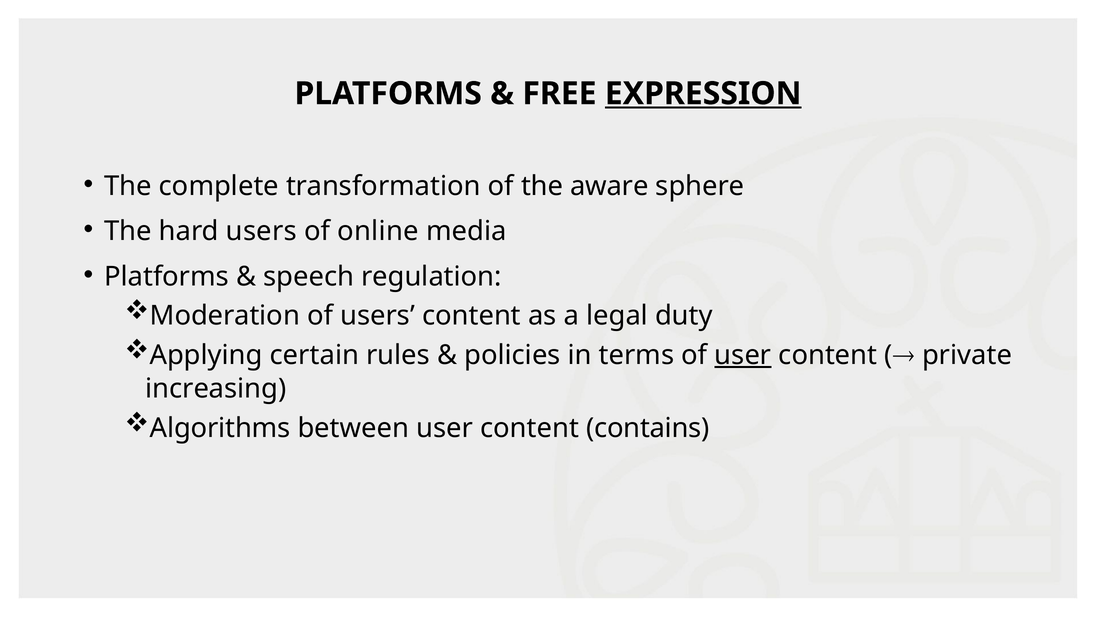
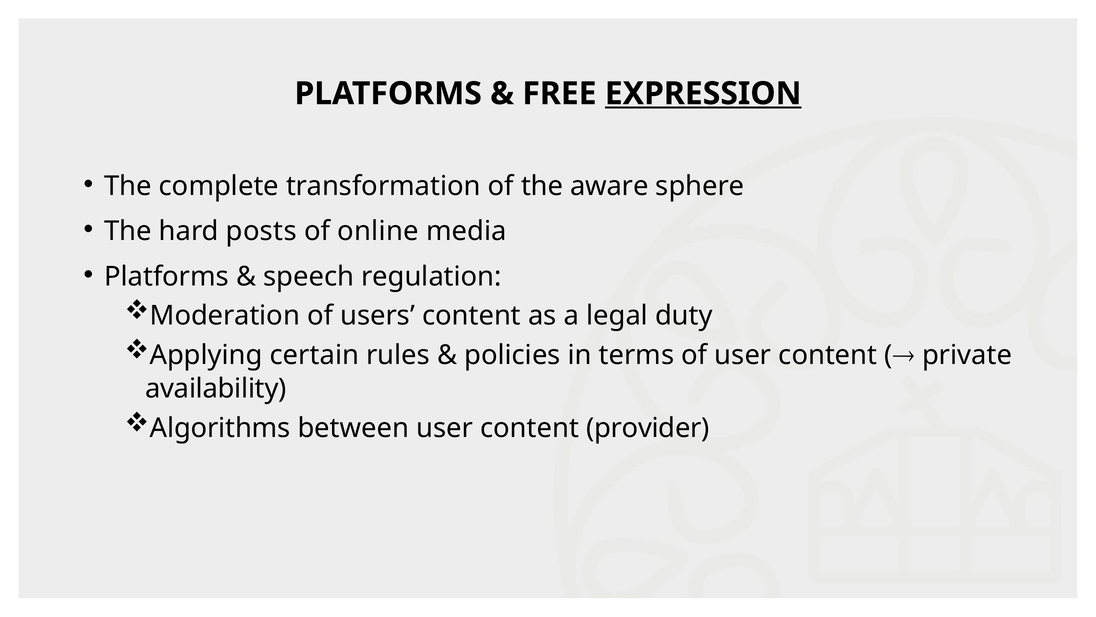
hard users: users -> posts (261, 231)
user underline: present -> none (743, 355)
increasing: increasing -> availability (216, 389)
contains: contains -> provider (648, 428)
